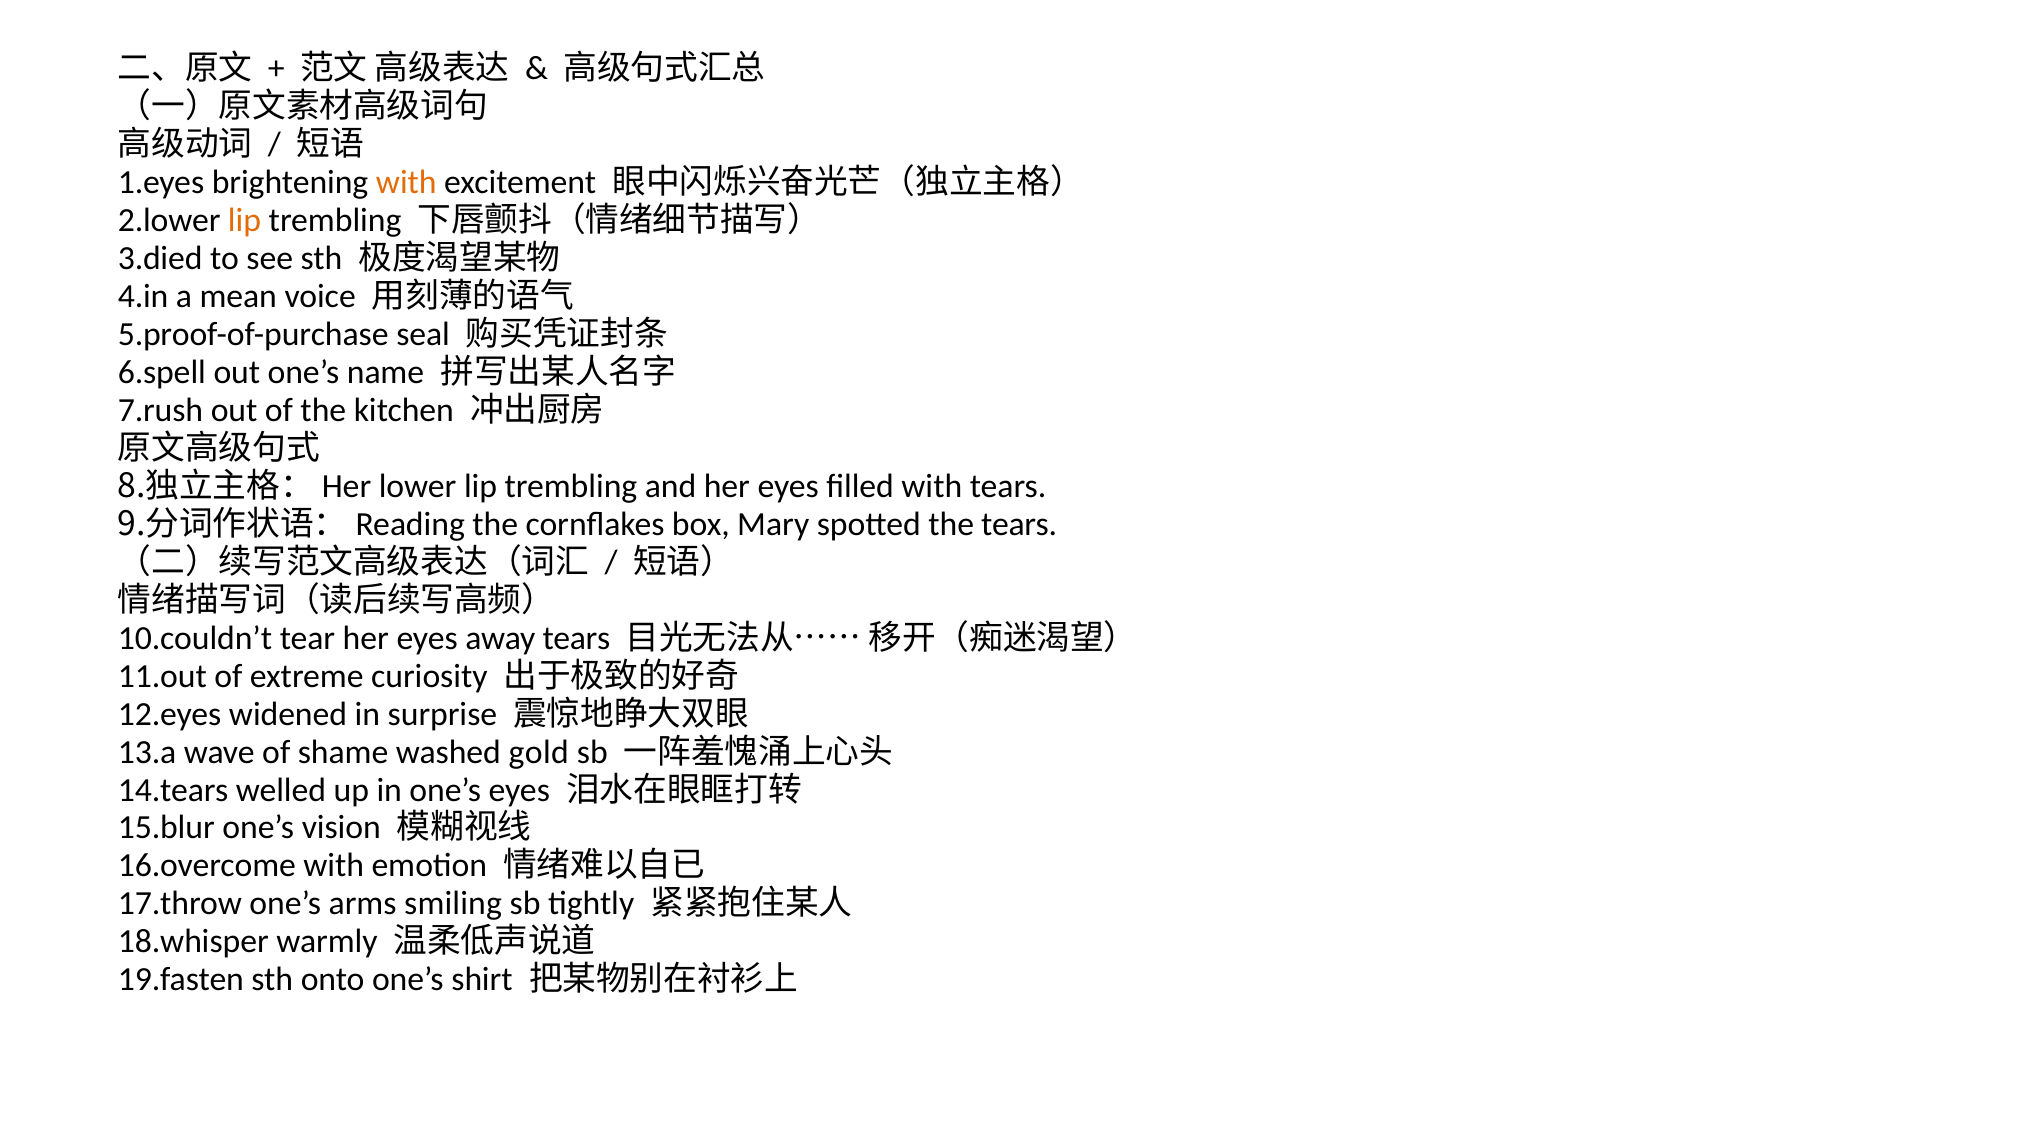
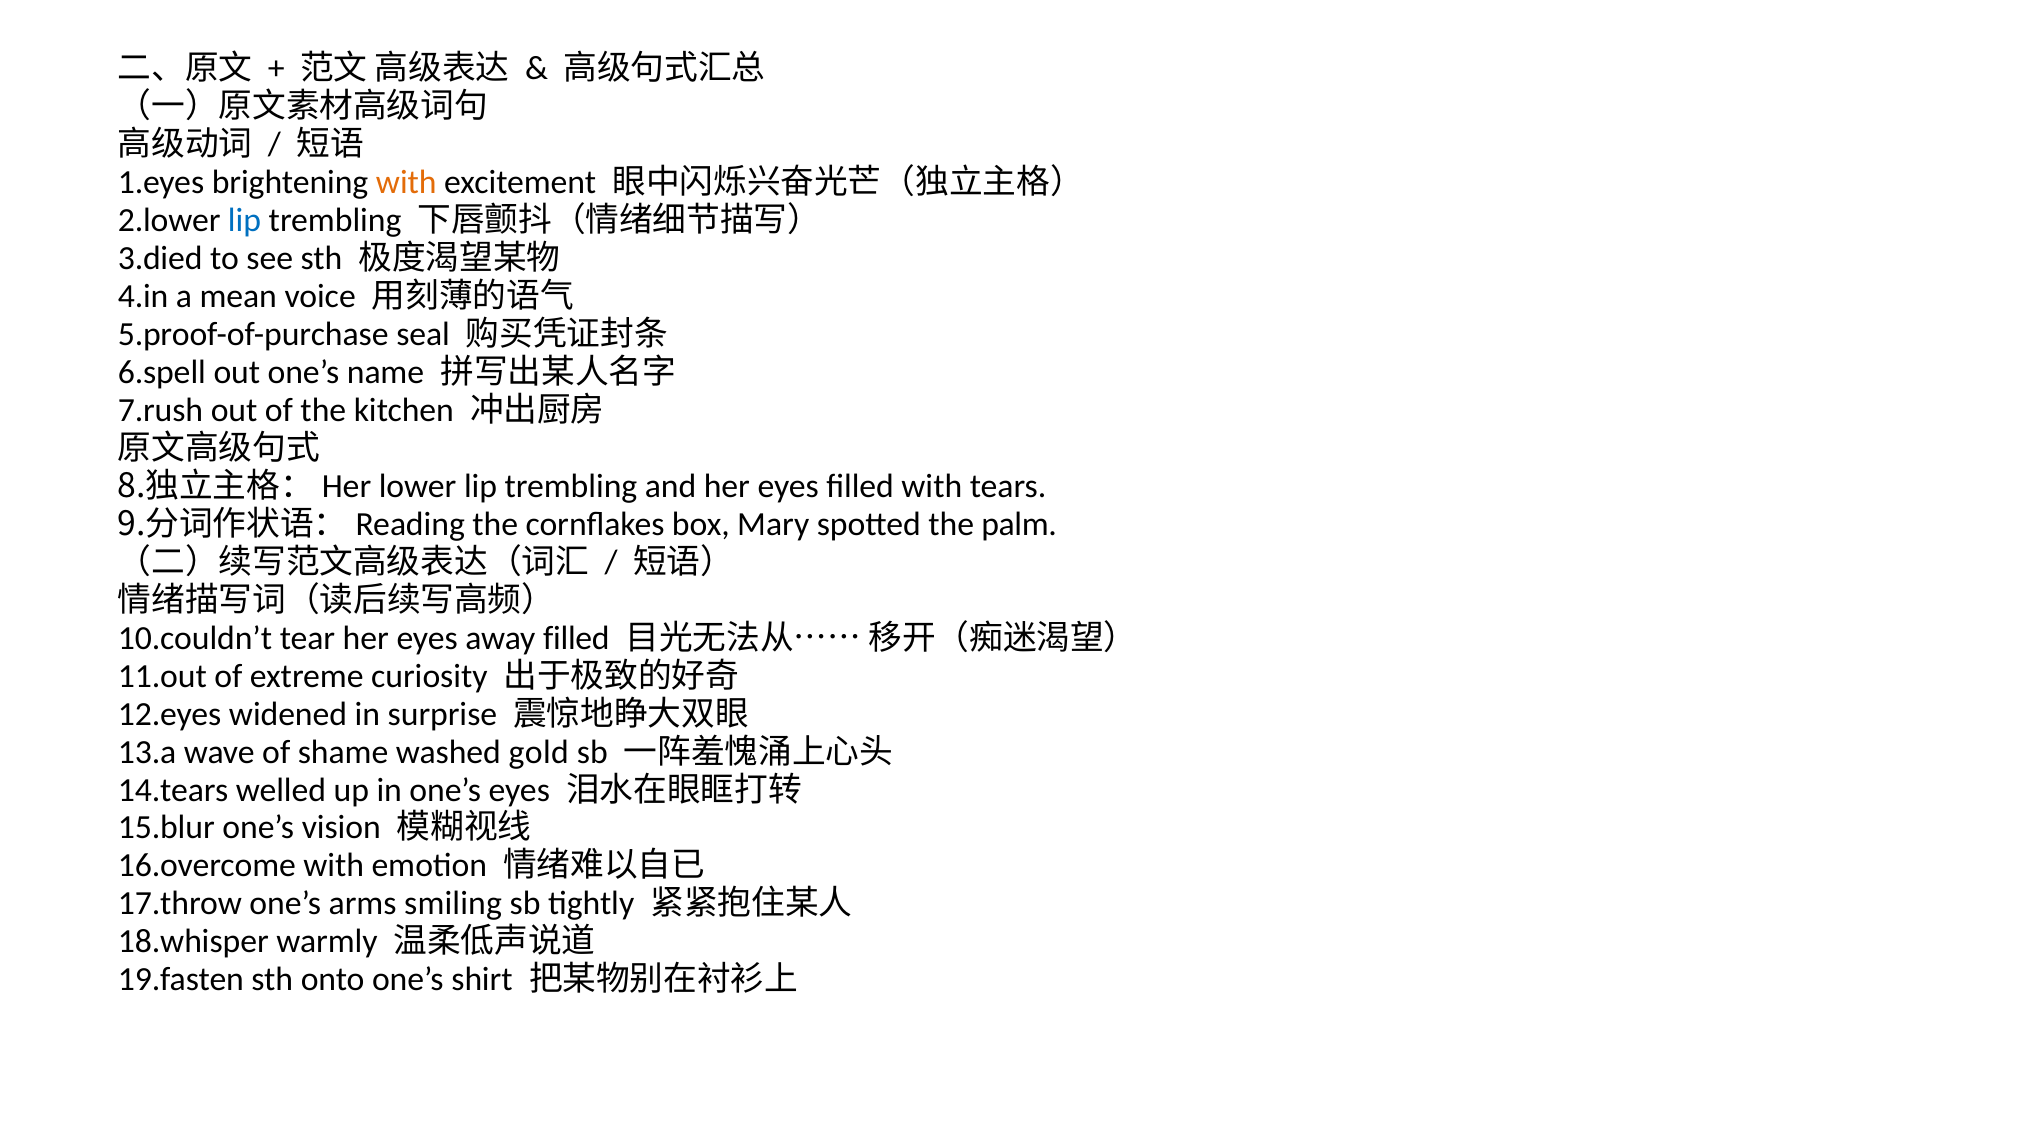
lip colour: orange -> blue (245, 220)
the tears: tears -> palm (1019, 524)
away tears: tears -> filled (576, 638)
